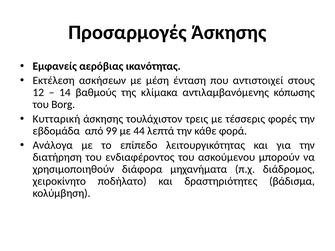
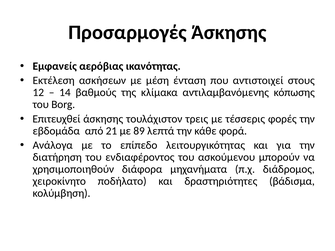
Κυτταρική: Κυτταρική -> Επιτευχθεί (57, 119)
99: 99 -> 21 (111, 131)
44: 44 -> 89 (139, 131)
